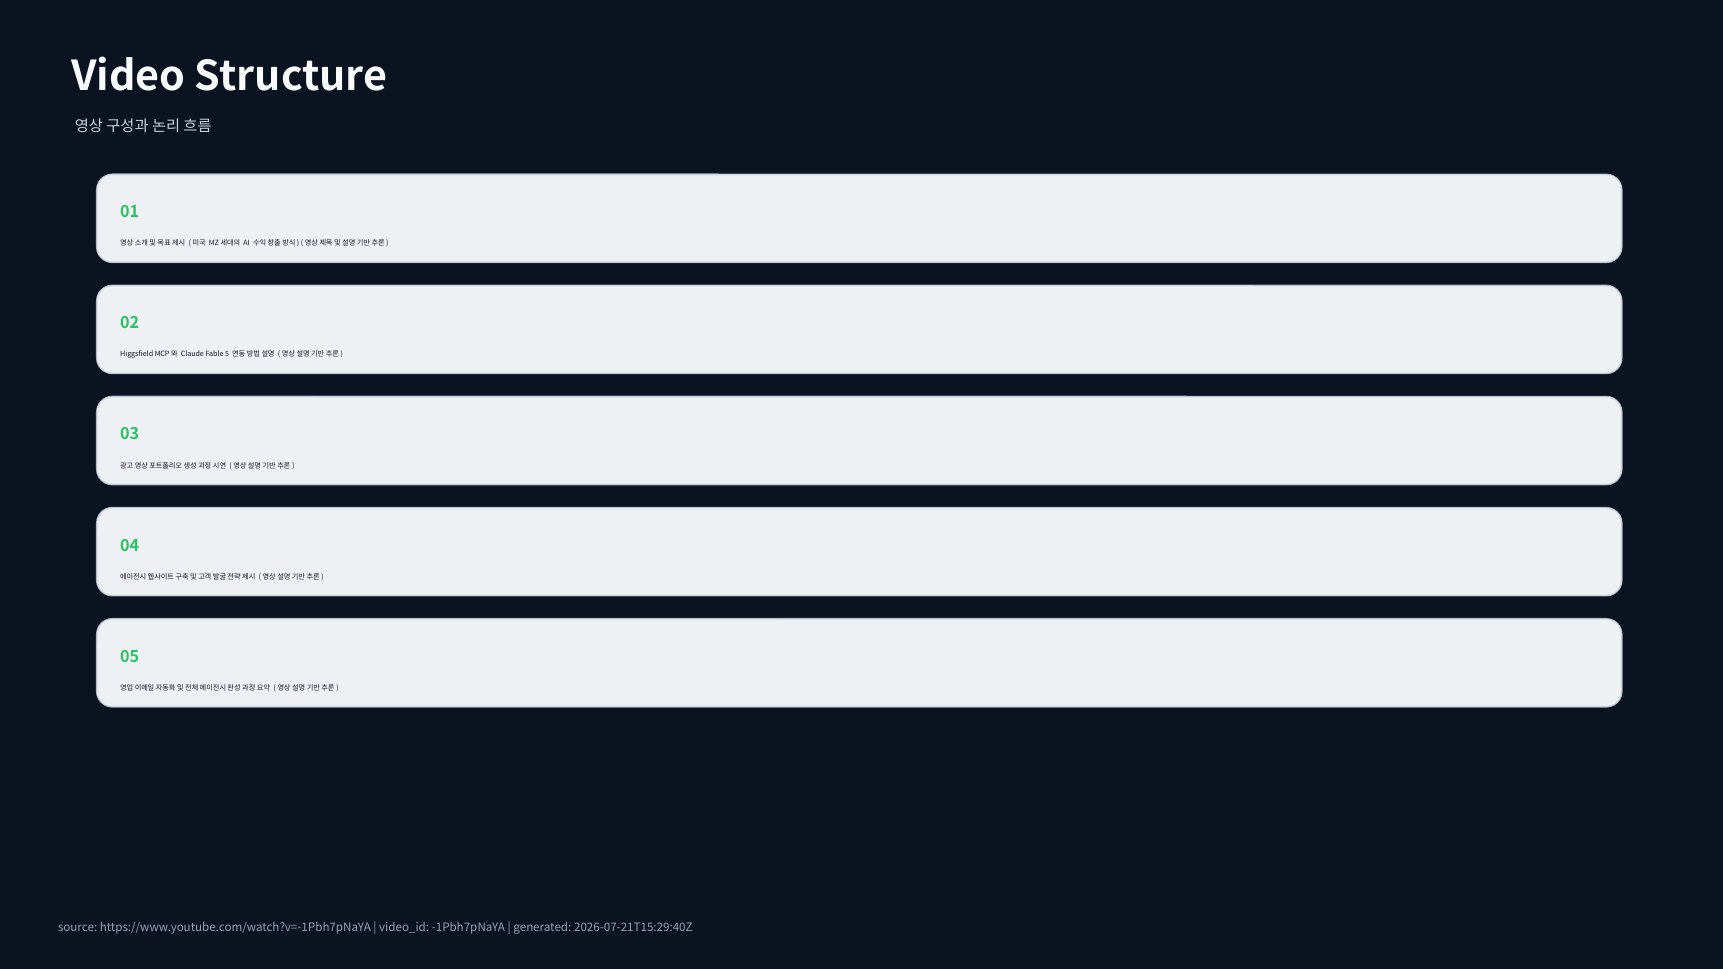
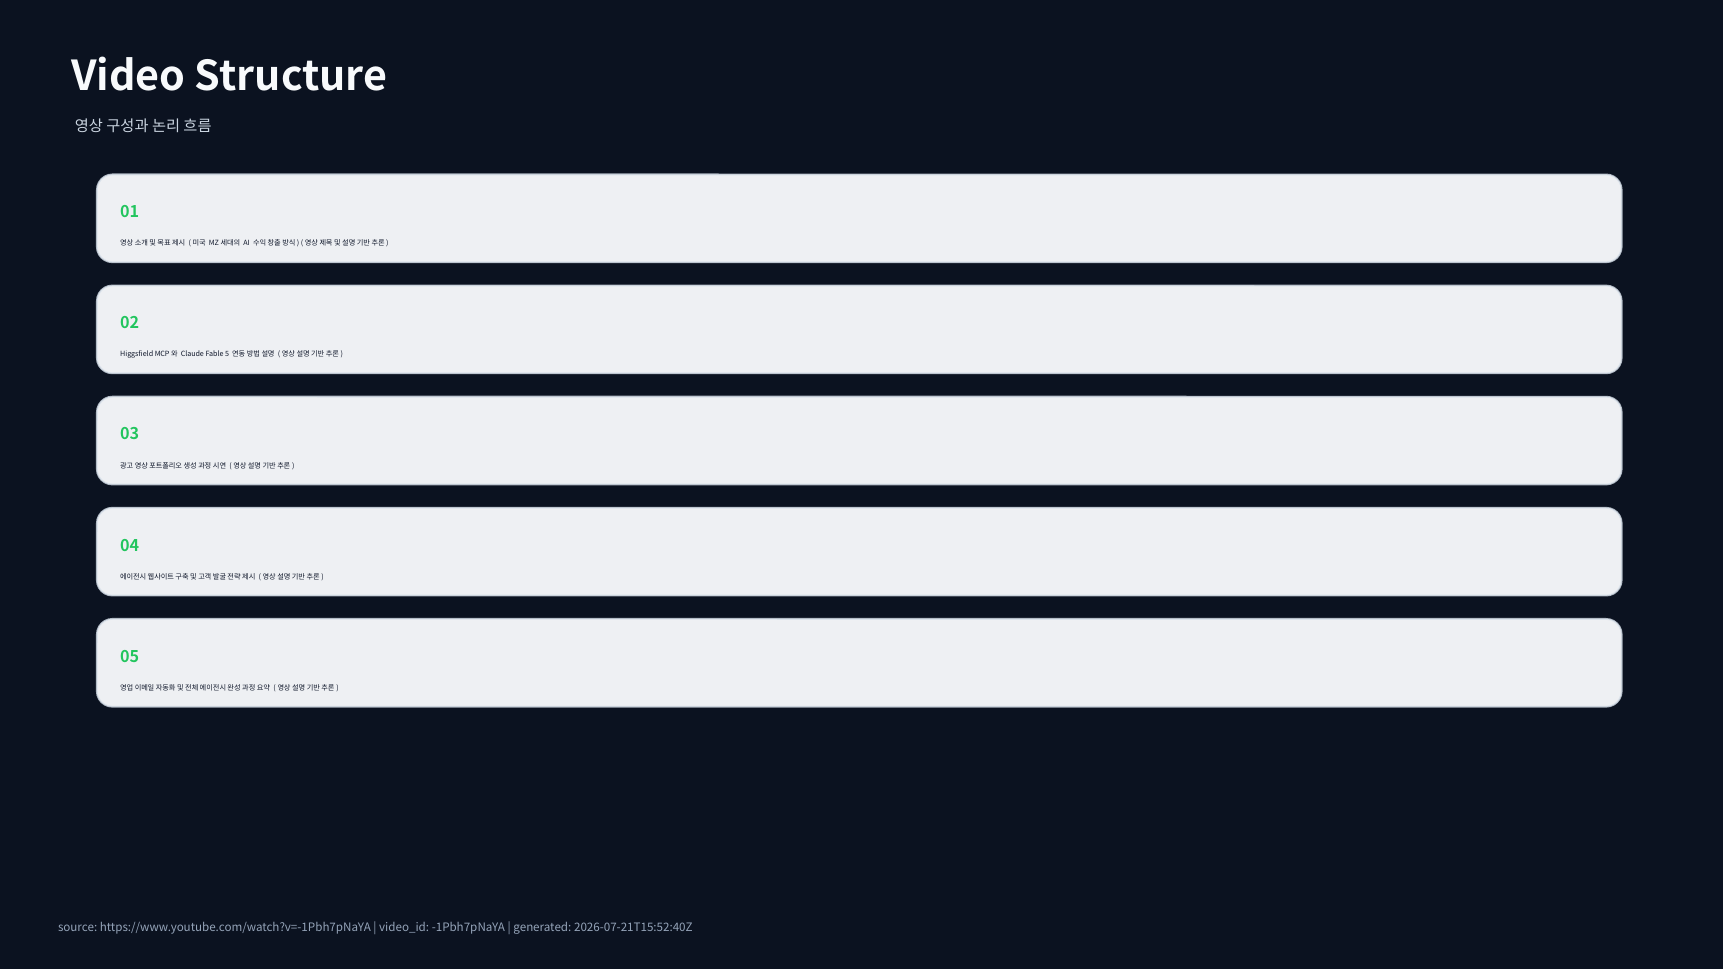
2026-07-21T15:29:40Z: 2026-07-21T15:29:40Z -> 2026-07-21T15:52:40Z (633, 928)
